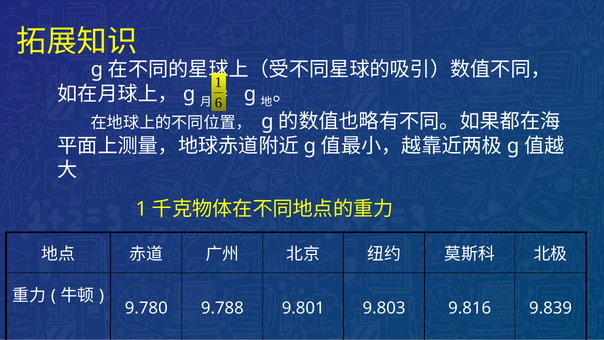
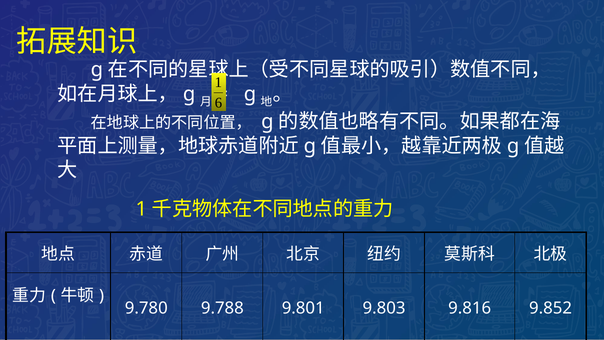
9.839: 9.839 -> 9.852 (551, 308)
